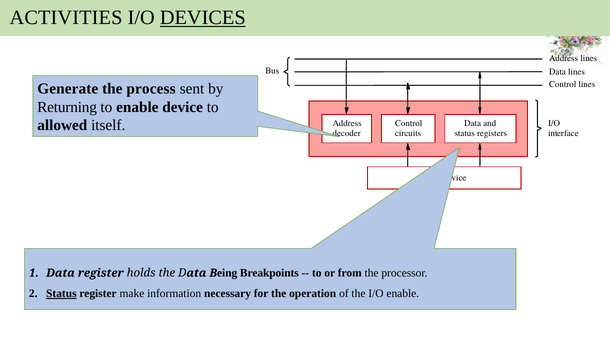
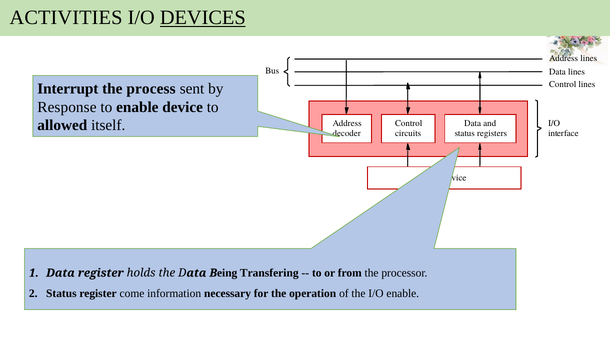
Generate: Generate -> Interrupt (68, 89)
Returning: Returning -> Response (67, 107)
Breakpoints: Breakpoints -> Transfering (269, 273)
Status underline: present -> none (61, 294)
make: make -> come (132, 294)
